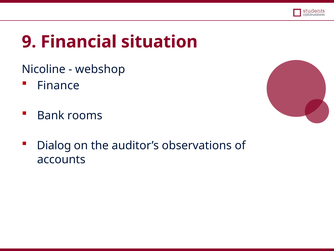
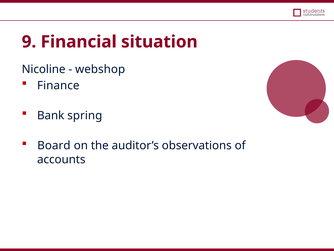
rooms: rooms -> spring (85, 115)
Dialog: Dialog -> Board (54, 145)
